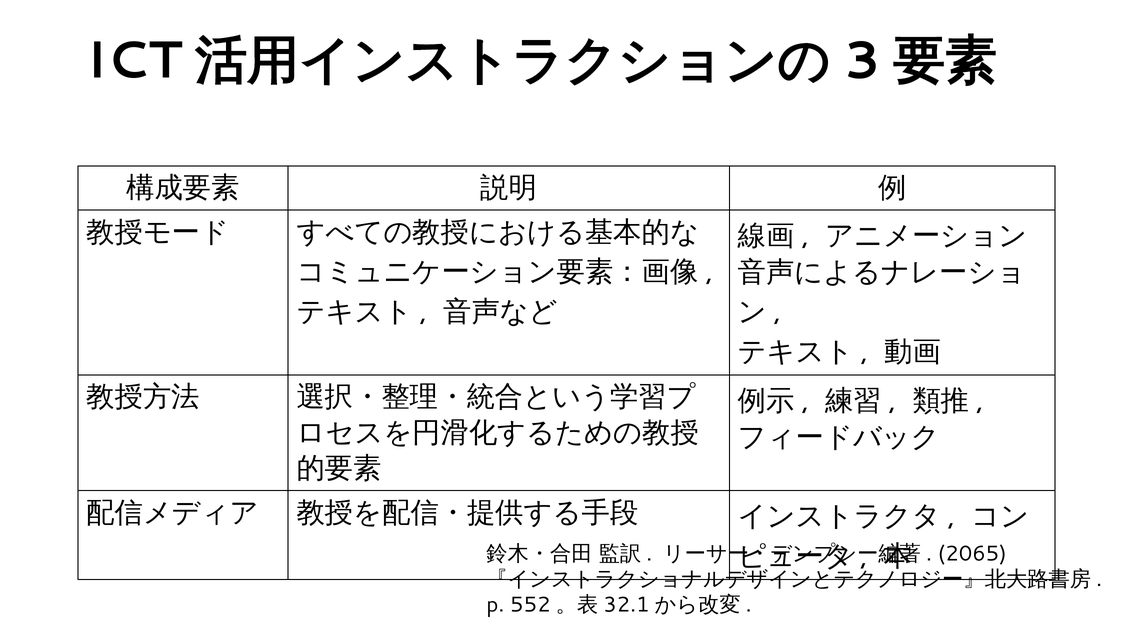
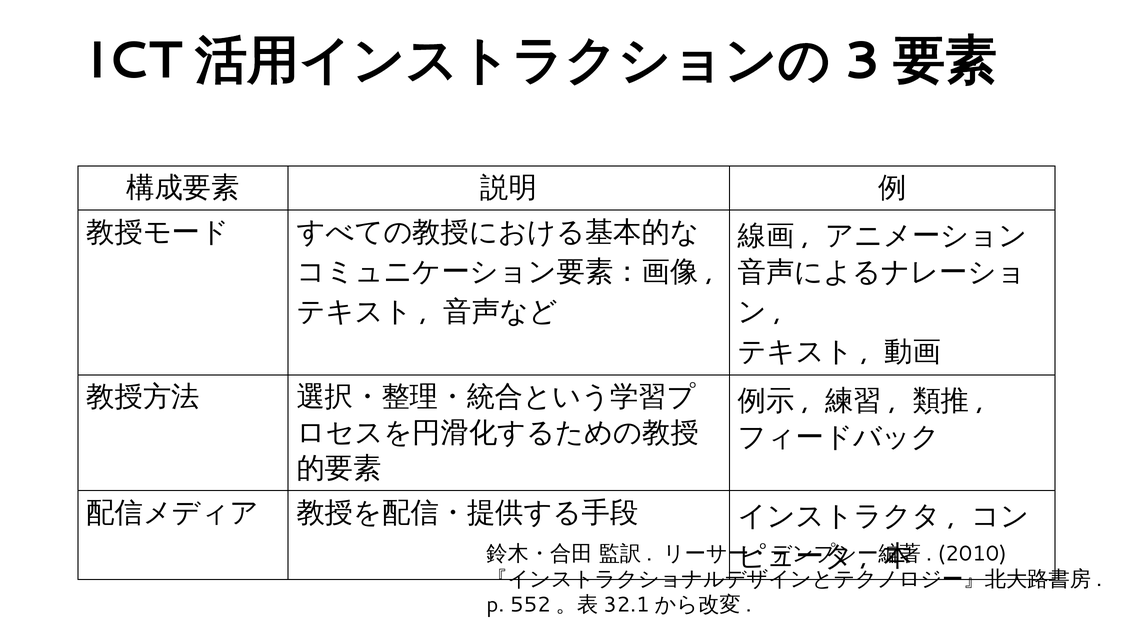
2065: 2065 -> 2010 (972, 553)
